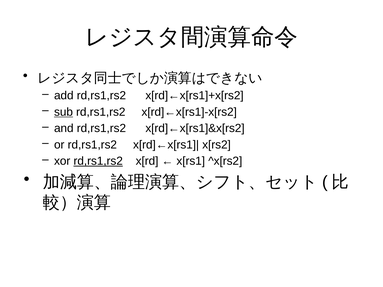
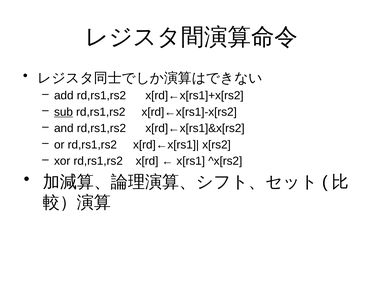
rd,rs1,rs2 underline: present -> none (98, 161)
